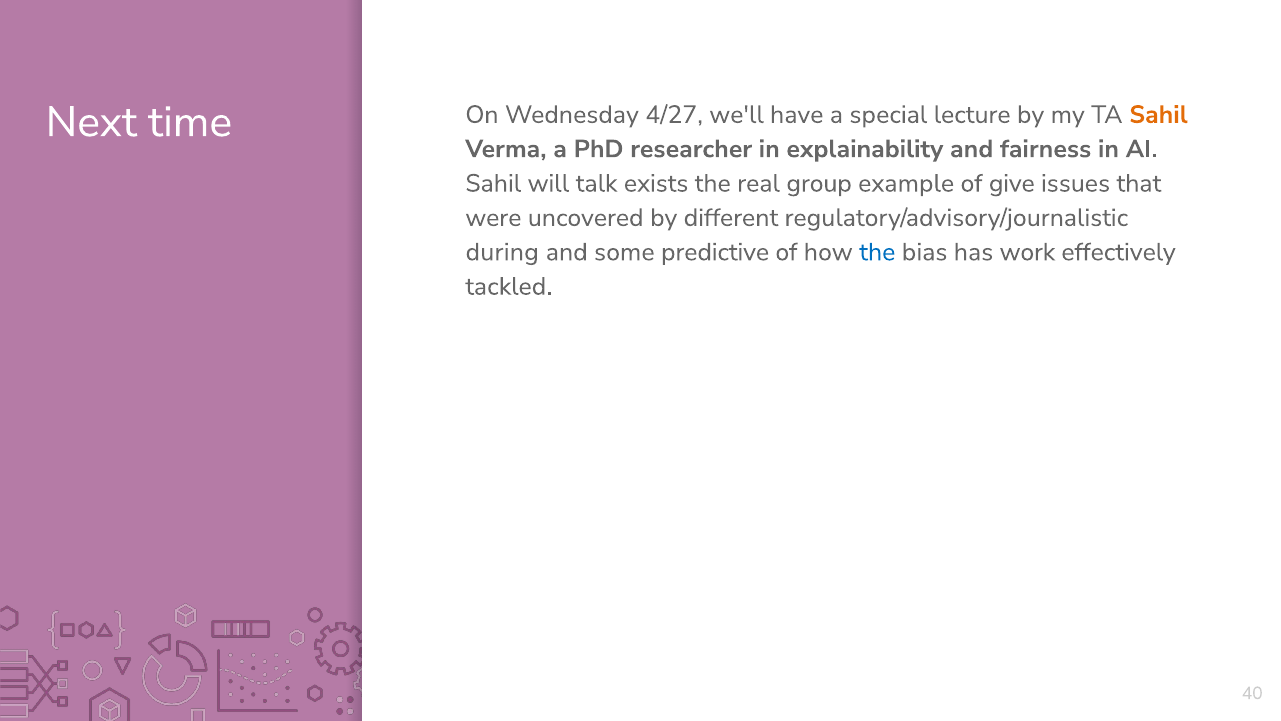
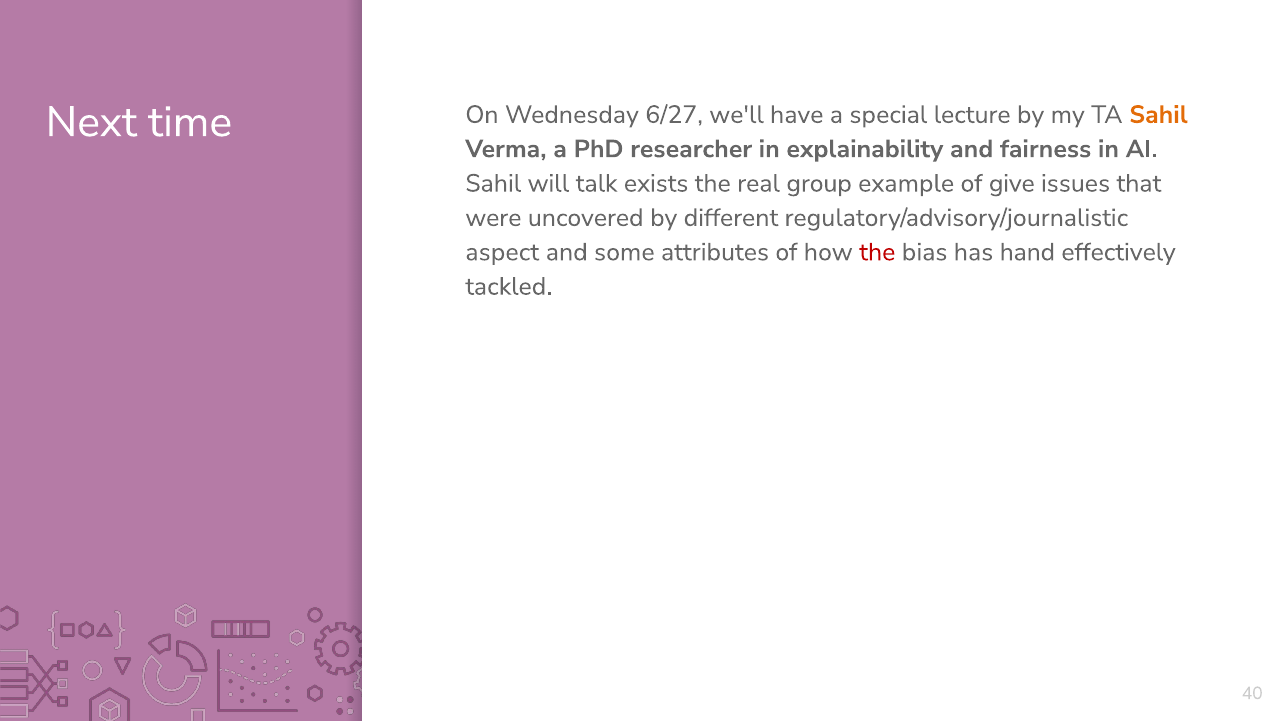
4/27: 4/27 -> 6/27 (674, 115)
during: during -> aspect (502, 252)
predictive: predictive -> attributes (715, 252)
the colour: blue -> red (877, 252)
work: work -> hand (1027, 252)
